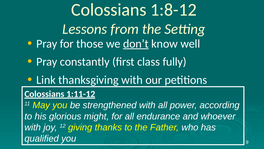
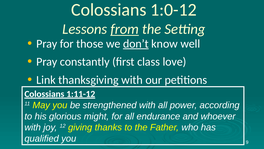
1:8-12: 1:8-12 -> 1:0-12 (174, 10)
from underline: none -> present (125, 29)
fully: fully -> love (175, 62)
